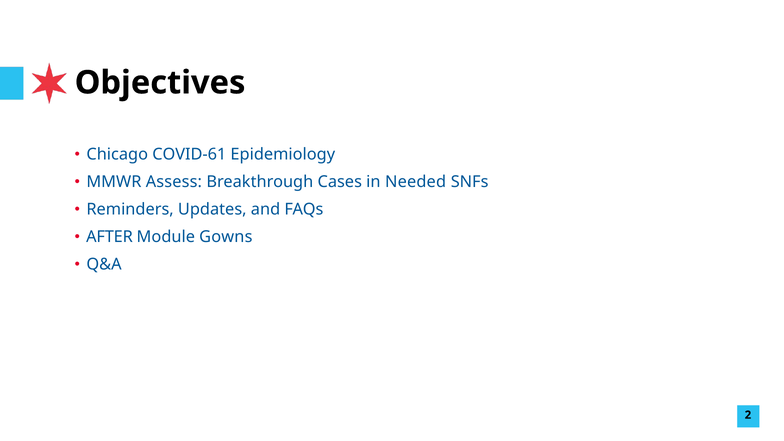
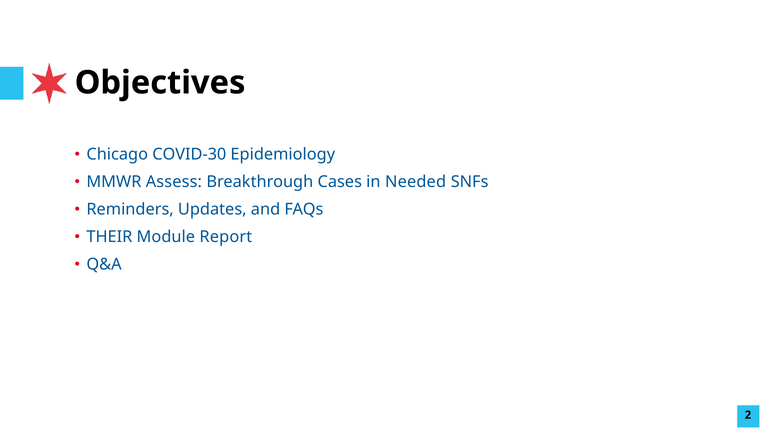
COVID-61: COVID-61 -> COVID-30 (189, 155)
AFTER: AFTER -> THEIR (109, 237)
Gowns: Gowns -> Report (226, 237)
